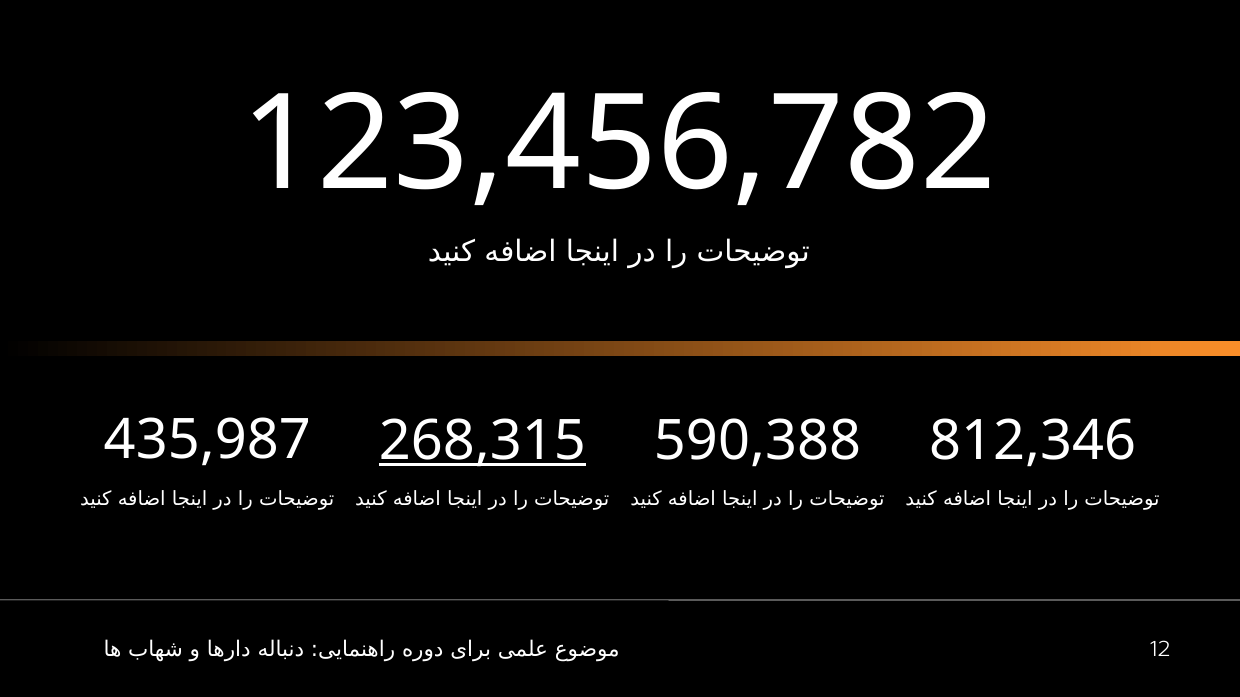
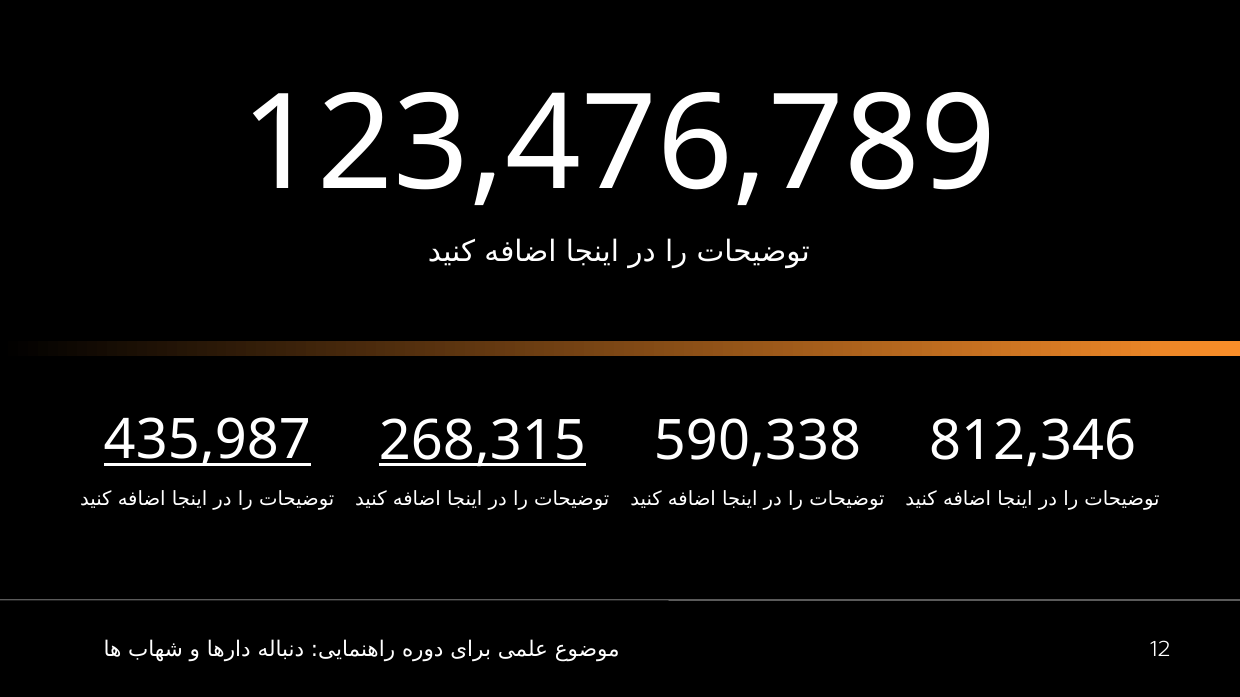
123,456,782: 123,456,782 -> 123,476,789 (619, 144)
435,987 underline: none -> present (207, 441)
590,388: 590,388 -> 590,338 (758, 441)
